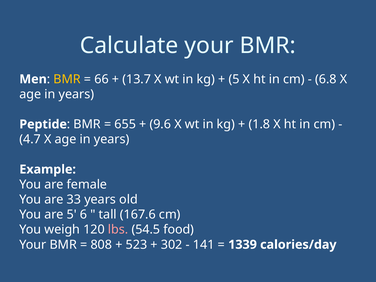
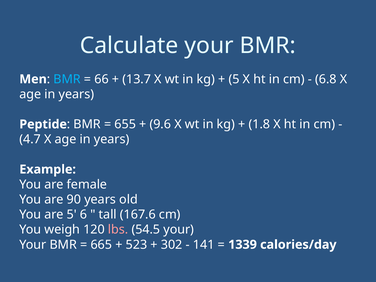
BMR colour: yellow -> light blue (67, 79)
33: 33 -> 90 (74, 199)
54.5 food: food -> your (179, 230)
808: 808 -> 665 (101, 245)
